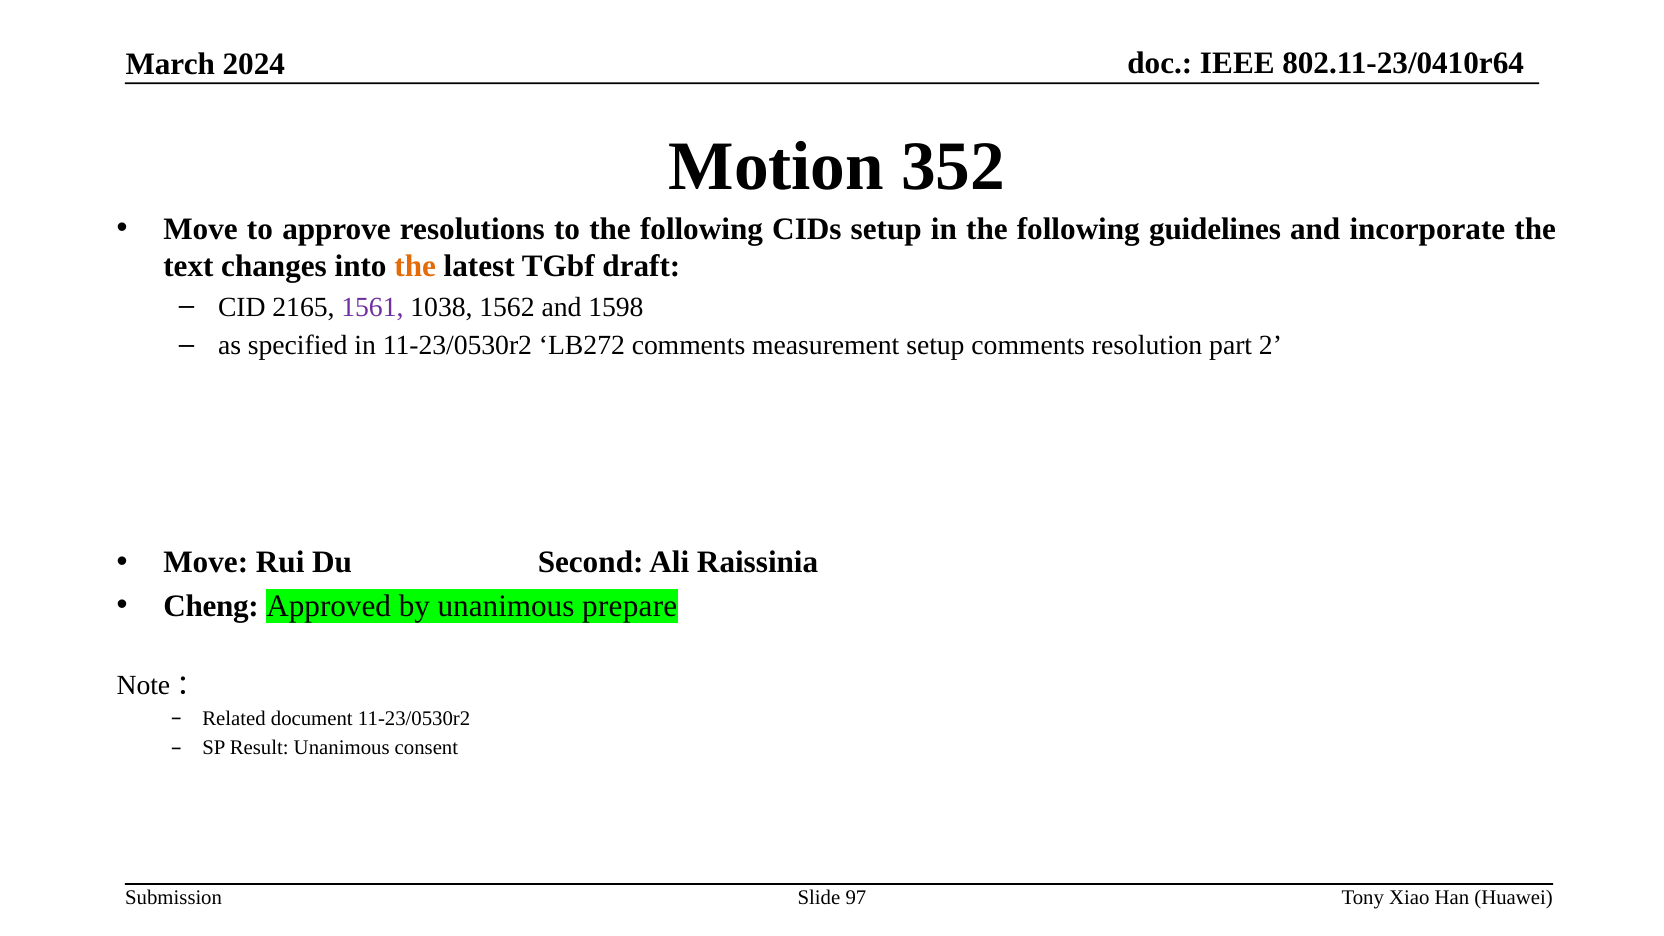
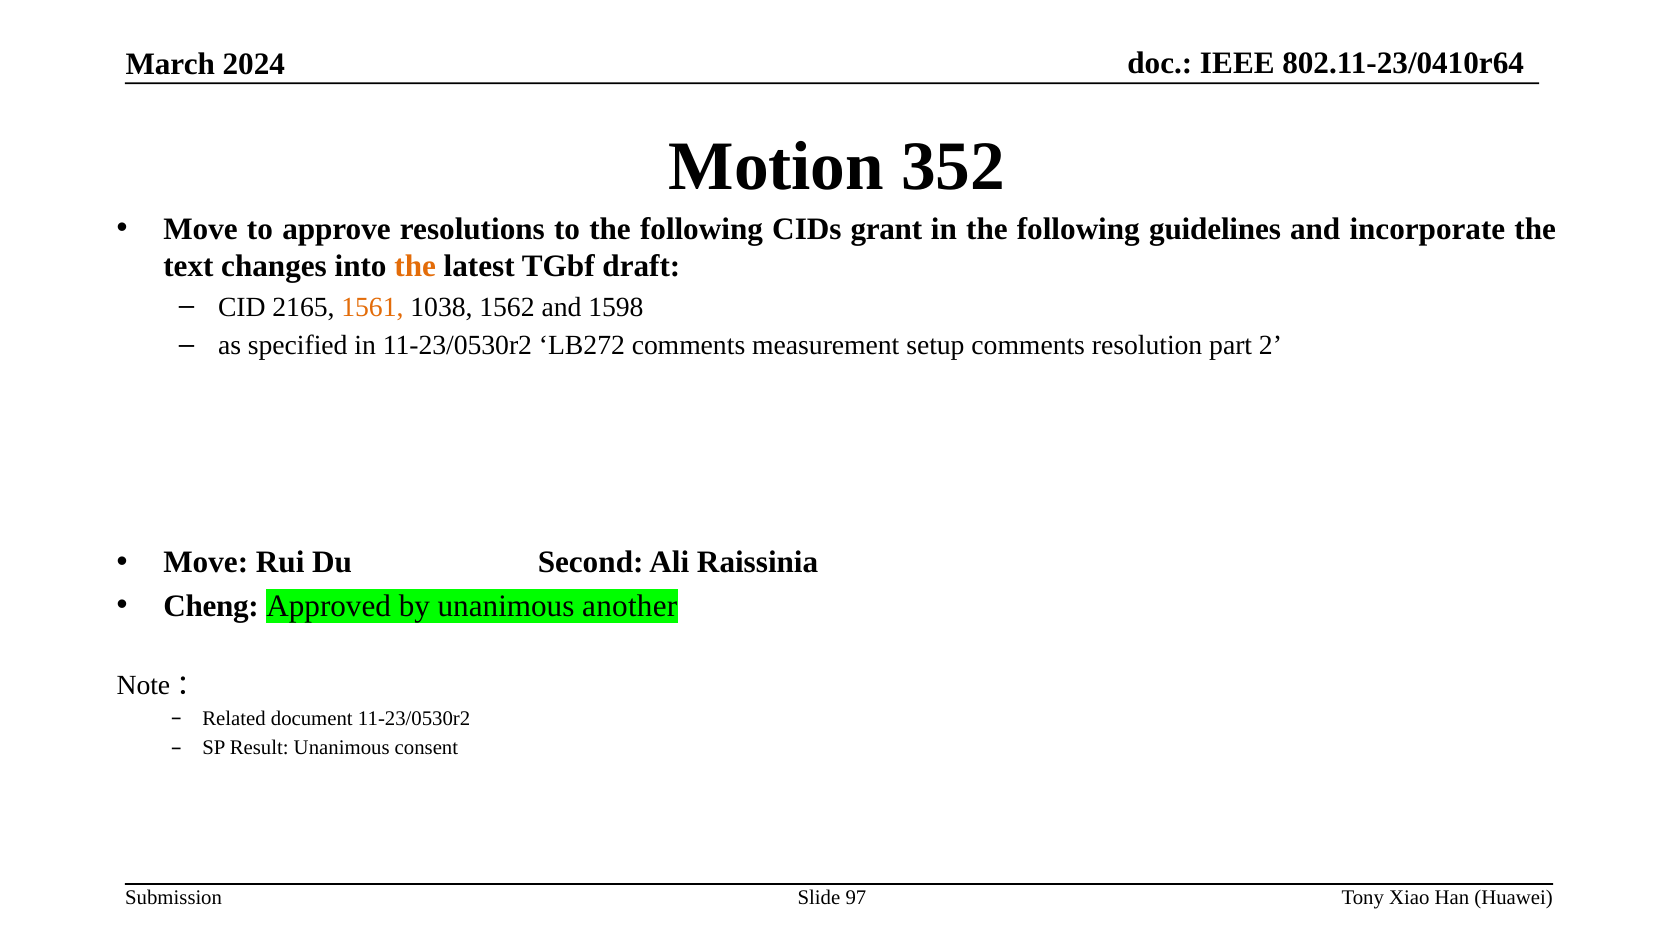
CIDs setup: setup -> grant (886, 229)
1561 colour: purple -> orange (372, 307)
prepare: prepare -> another (630, 606)
